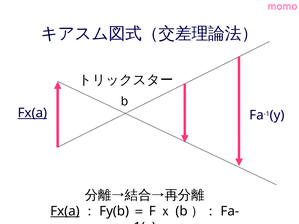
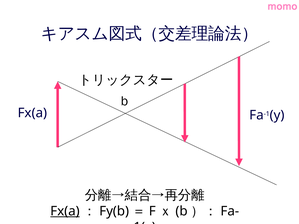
Fx(a underline: present -> none (32, 113)
